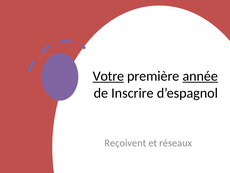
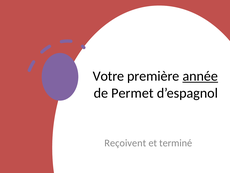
Votre underline: present -> none (108, 76)
Inscrire: Inscrire -> Permet (132, 93)
réseaux: réseaux -> terminé (176, 143)
